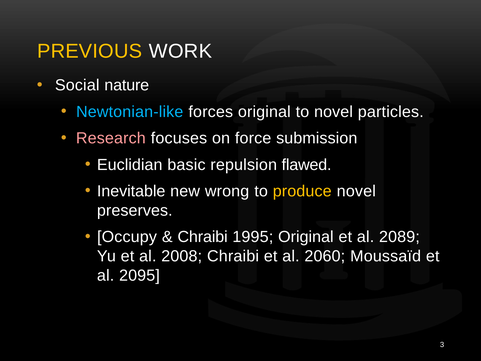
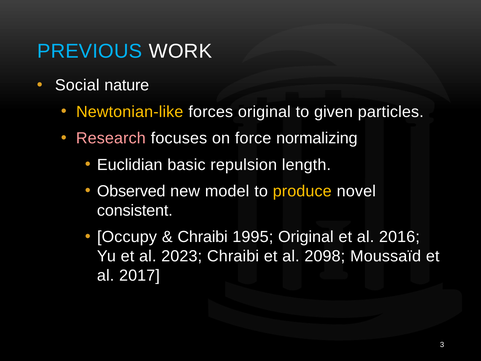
PREVIOUS colour: yellow -> light blue (90, 51)
Newtonian-like colour: light blue -> yellow (130, 112)
to novel: novel -> given (333, 112)
submission: submission -> normalizing (317, 138)
flawed: flawed -> length (306, 165)
Inevitable: Inevitable -> Observed (131, 191)
wrong: wrong -> model (227, 191)
preserves: preserves -> consistent (135, 210)
2089: 2089 -> 2016 (399, 237)
2008: 2008 -> 2023 (182, 256)
2060: 2060 -> 2098 (325, 256)
2095: 2095 -> 2017 (139, 275)
